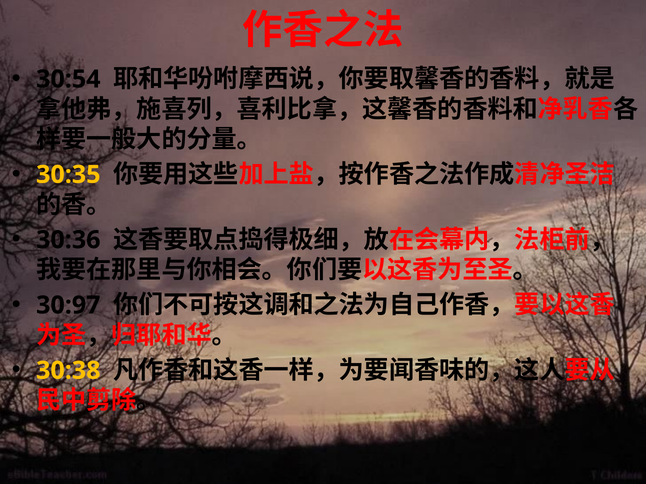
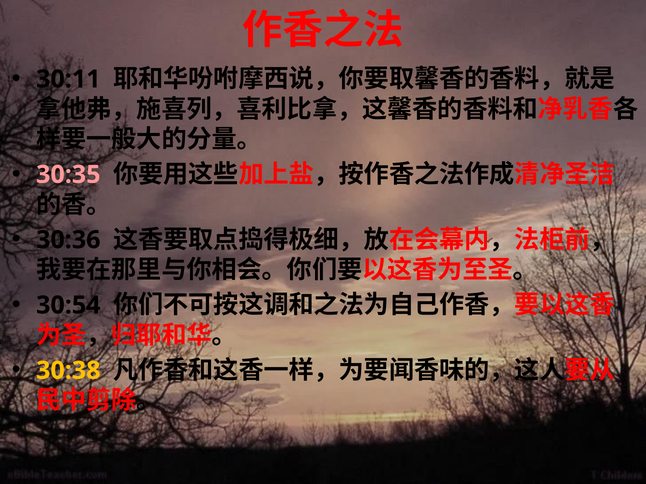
30:54: 30:54 -> 30:11 (68, 79)
30:35 colour: yellow -> pink (68, 175)
30:97: 30:97 -> 30:54 (68, 306)
